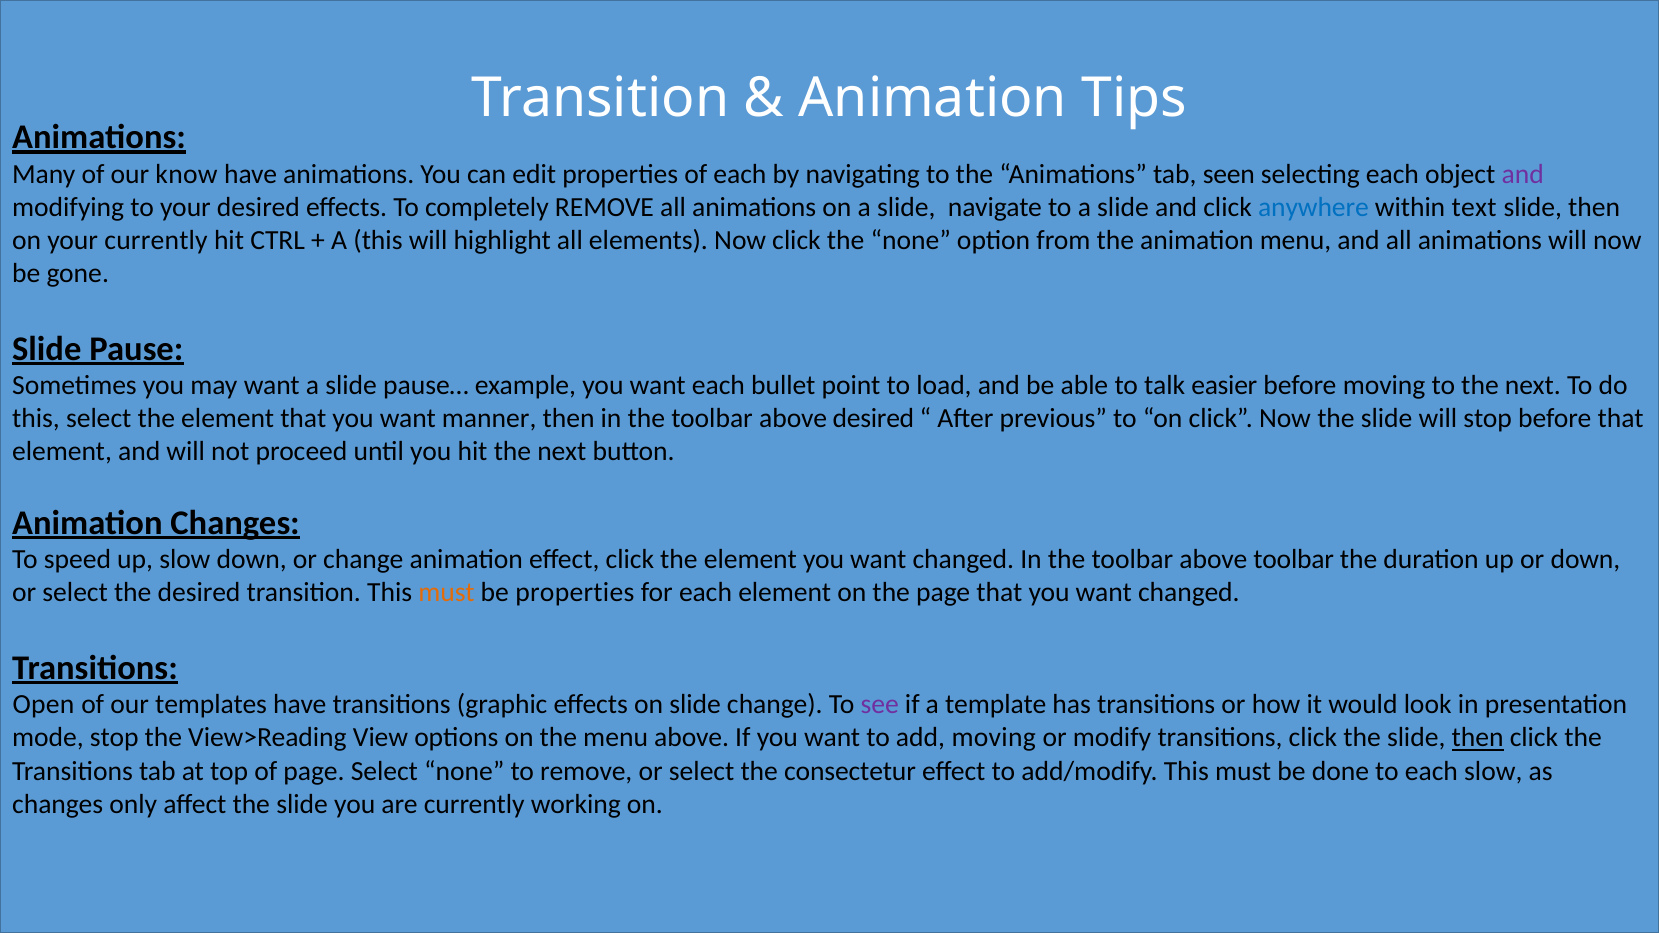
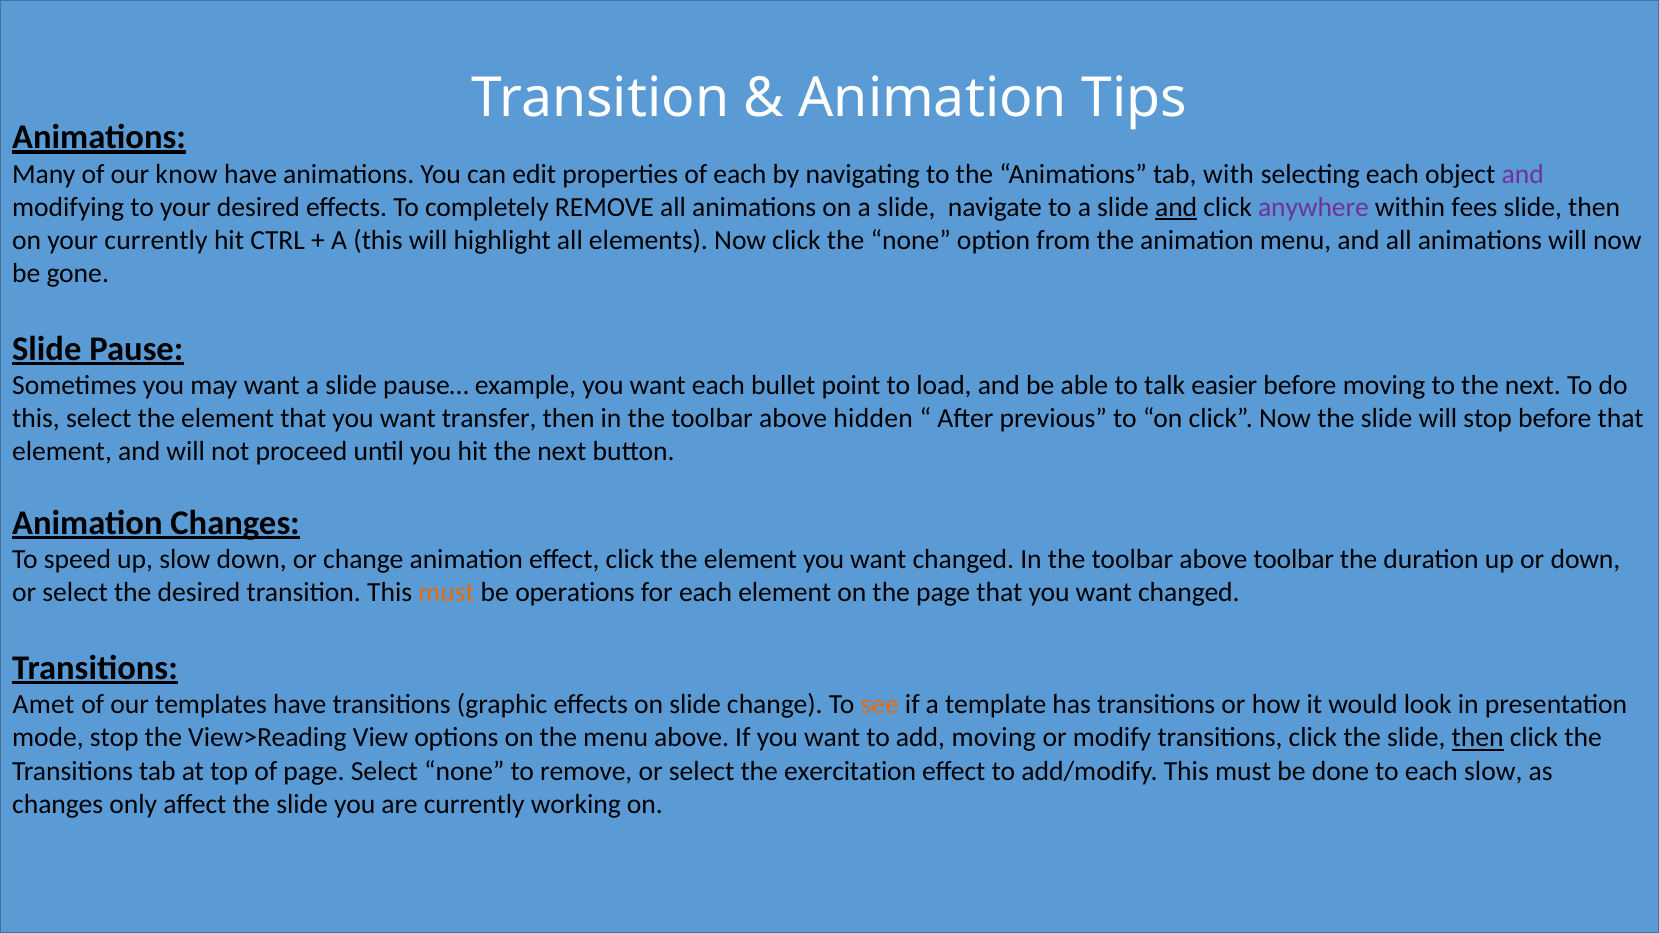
seen: seen -> with (1229, 174)
and underline: none -> present (1176, 207)
anywhere colour: blue -> purple (1313, 207)
text: text -> fees (1474, 207)
manner: manner -> transfer (489, 419)
above desired: desired -> hidden (873, 419)
be properties: properties -> operations (575, 593)
Open: Open -> Amet (44, 705)
see colour: purple -> orange (880, 705)
consectetur: consectetur -> exercitation (850, 771)
